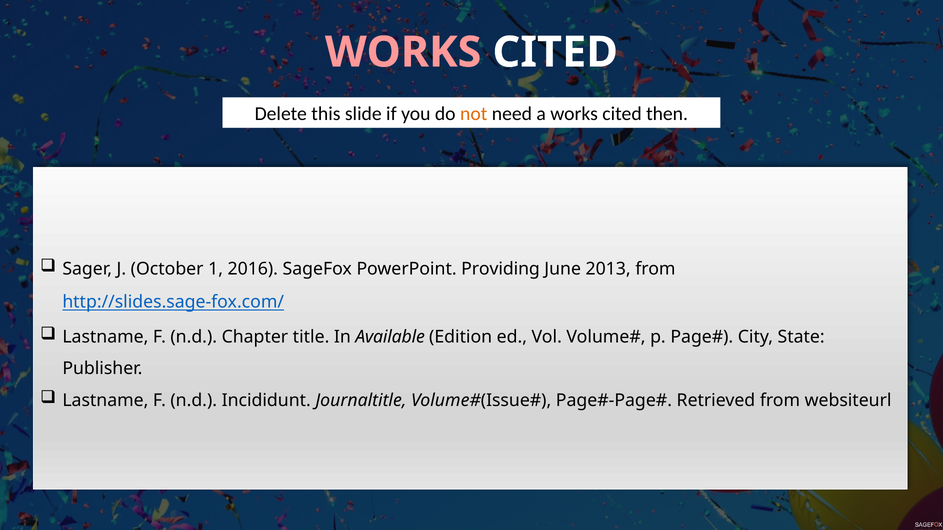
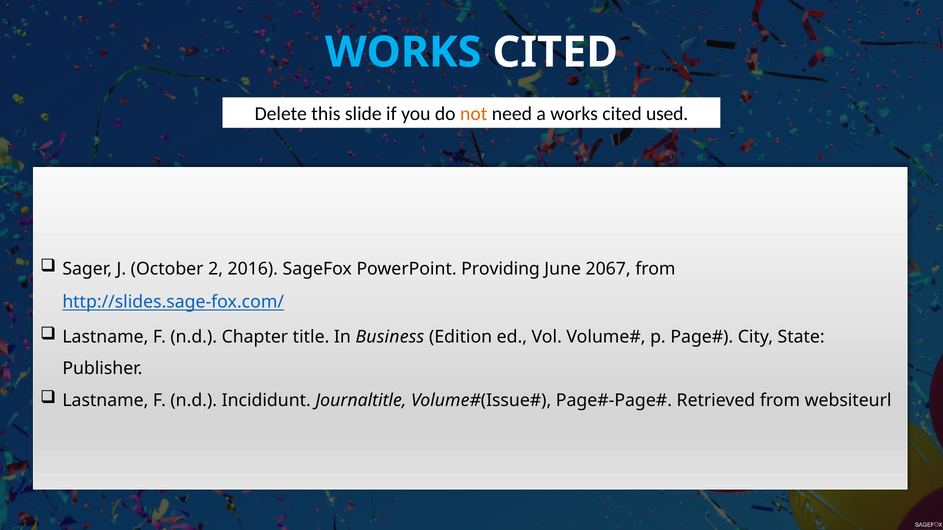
WORKS colour: pink -> light blue (403, 52)
then: then -> used (667, 114)
1: 1 -> 2 (216, 269)
2013: 2013 -> 2067 (608, 269)
Available: Available -> Business (390, 337)
